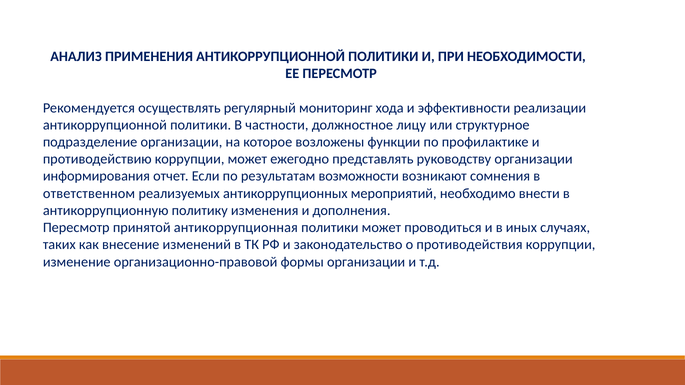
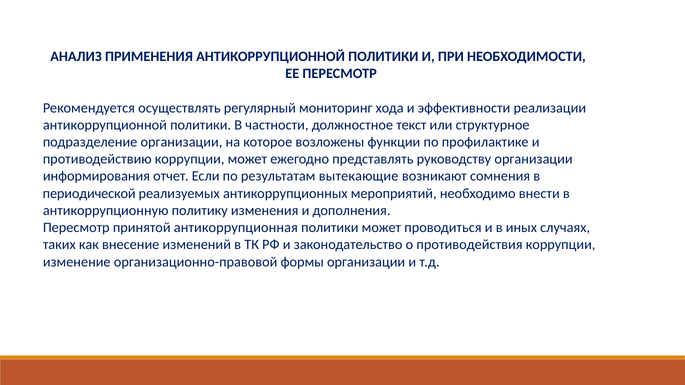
лицу: лицу -> текст (411, 125)
возможности: возможности -> вытекающие (359, 176)
ответственном: ответственном -> периодической (89, 194)
